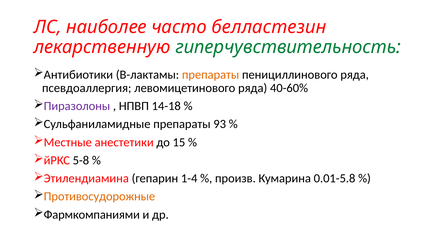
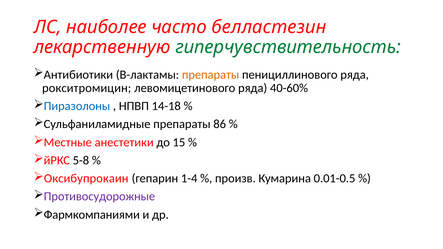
псевдоаллергия: псевдоаллергия -> рокситромицин (87, 88)
Пиразолоны colour: purple -> blue (77, 106)
93: 93 -> 86 (220, 124)
Этилендиамина: Этилендиамина -> Оксибупрокаин (86, 179)
0.01-5.8: 0.01-5.8 -> 0.01-0.5 (335, 179)
Противосудорожные colour: orange -> purple (99, 197)
